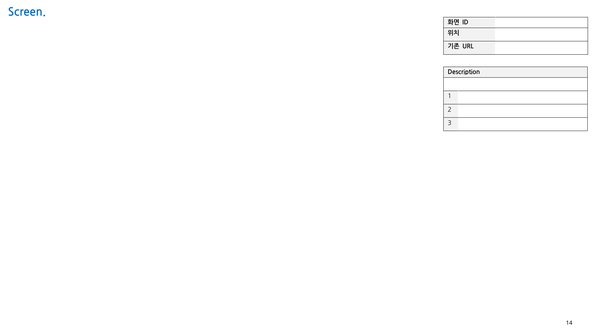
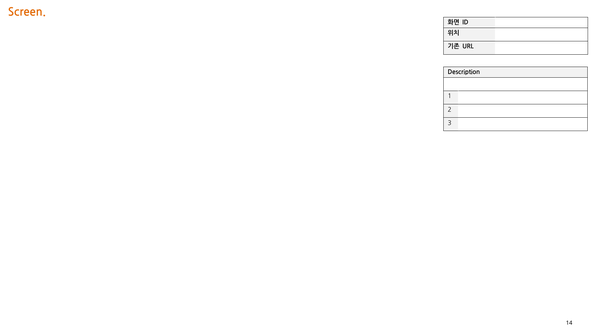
Screen colour: blue -> orange (27, 12)
